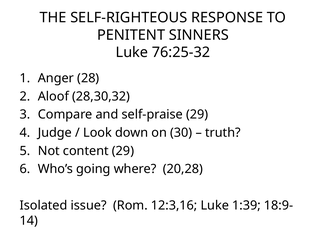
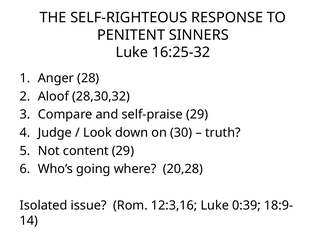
76:25-32: 76:25-32 -> 16:25-32 (181, 52)
1:39: 1:39 -> 0:39 (246, 205)
